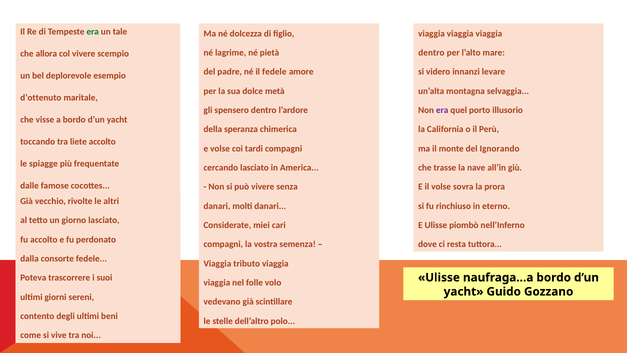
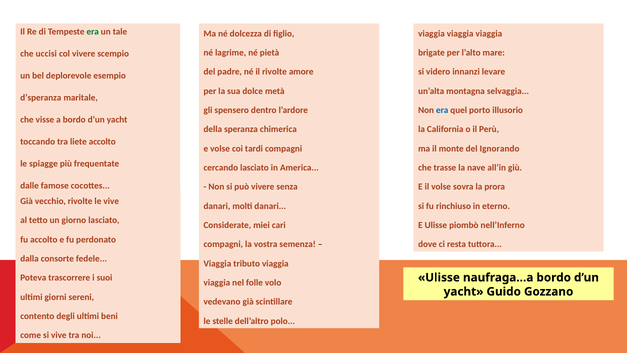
dentro: dentro -> brigate (432, 53)
allora: allora -> uccisi (46, 54)
il fedele: fedele -> rivolte (274, 72)
d’ottenuto: d’ottenuto -> d’speranza (41, 98)
era colour: purple -> blue (442, 110)
le altri: altri -> vive (111, 201)
